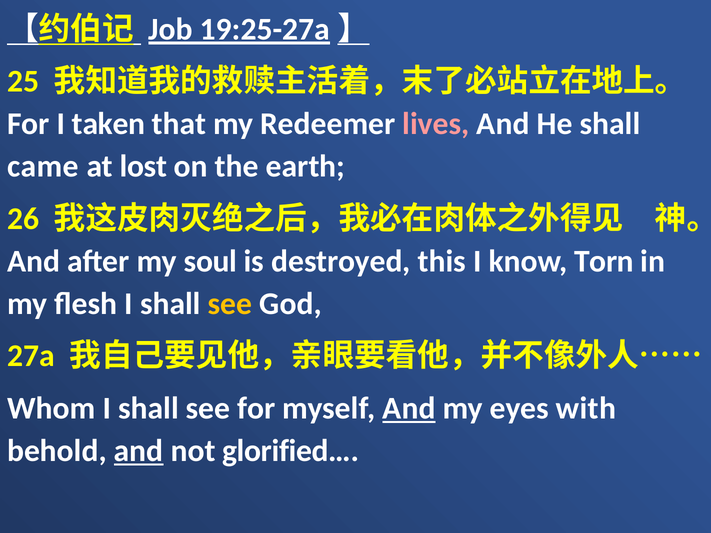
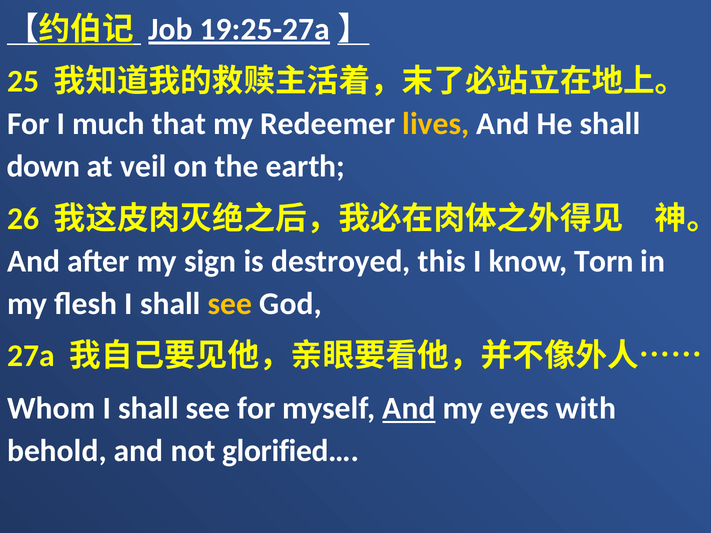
taken: taken -> much (108, 124)
lives colour: pink -> yellow (436, 124)
came: came -> down (43, 167)
lost: lost -> veil (143, 167)
soul: soul -> sign (210, 261)
and underline: present -> none (139, 451)
